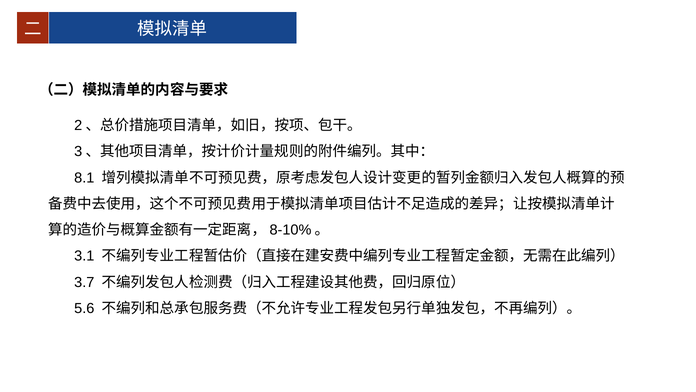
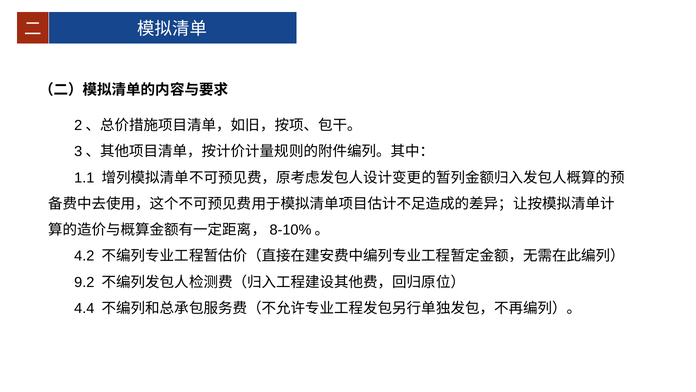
8.1: 8.1 -> 1.1 (84, 178)
3.1: 3.1 -> 4.2 (84, 256)
3.7: 3.7 -> 9.2 (84, 282)
5.6: 5.6 -> 4.4 (84, 308)
